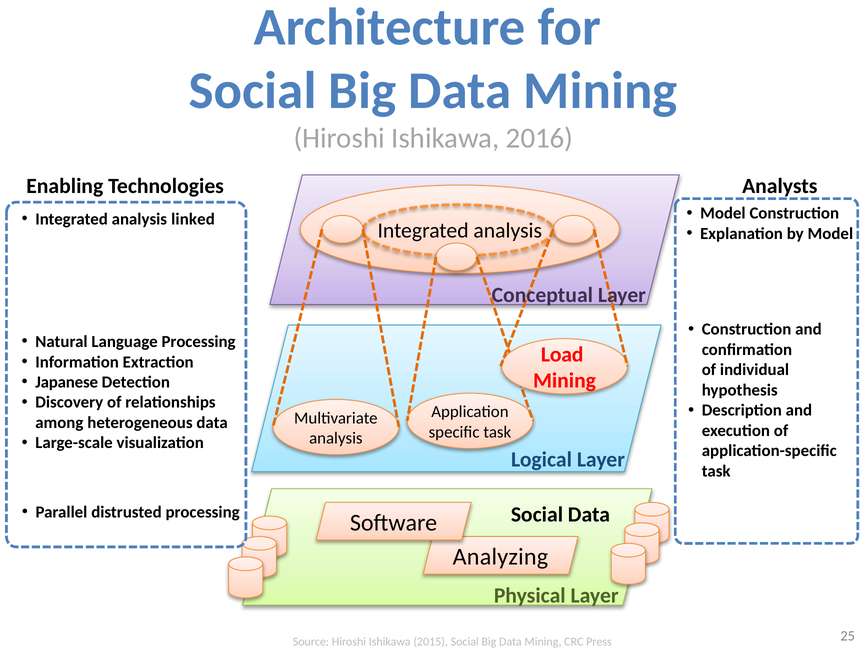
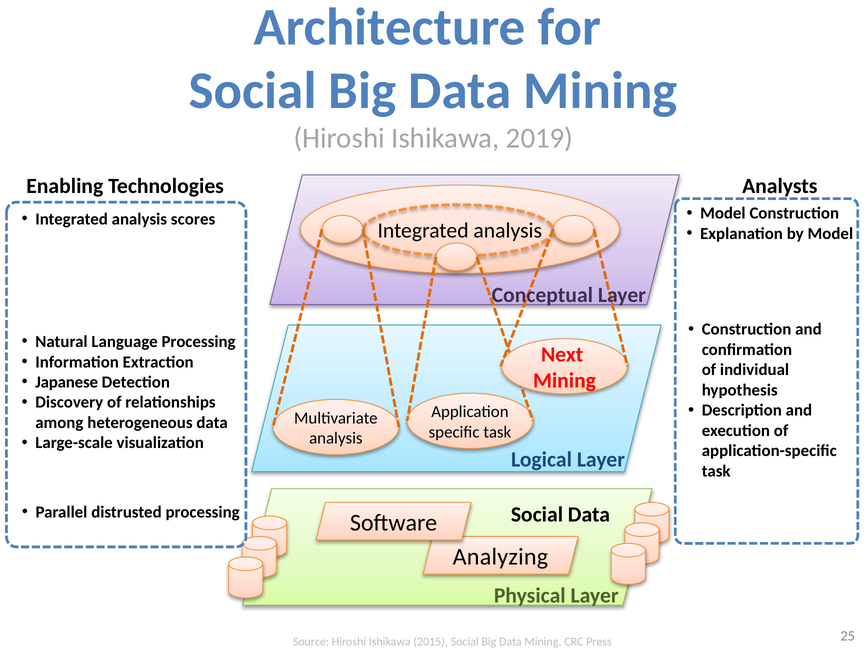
2016: 2016 -> 2019 (540, 138)
linked: linked -> scores (193, 219)
Load: Load -> Next (562, 355)
